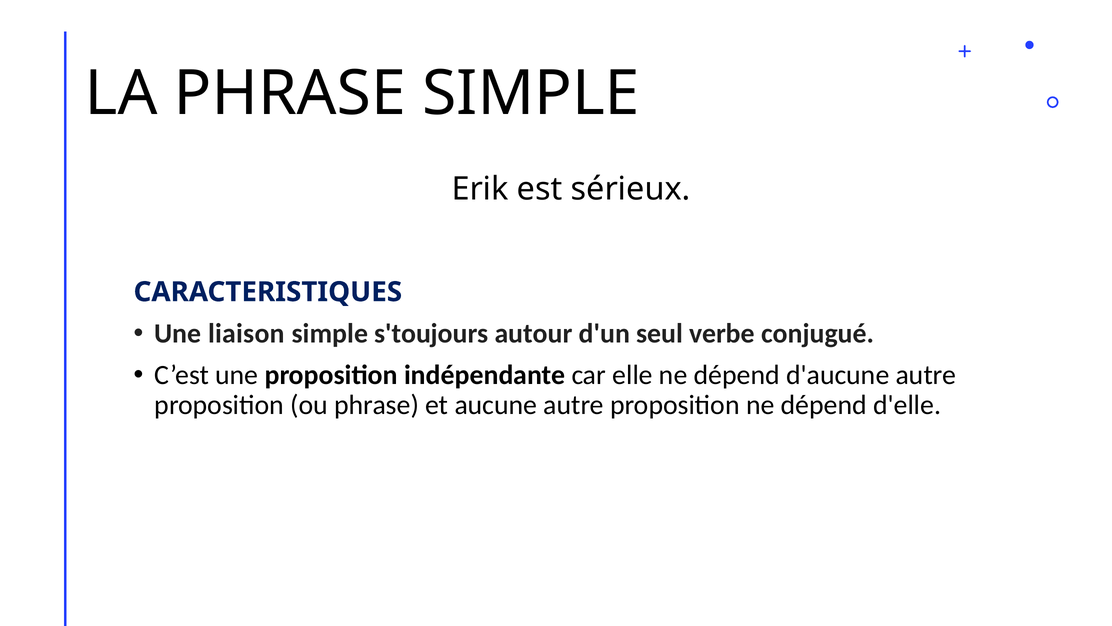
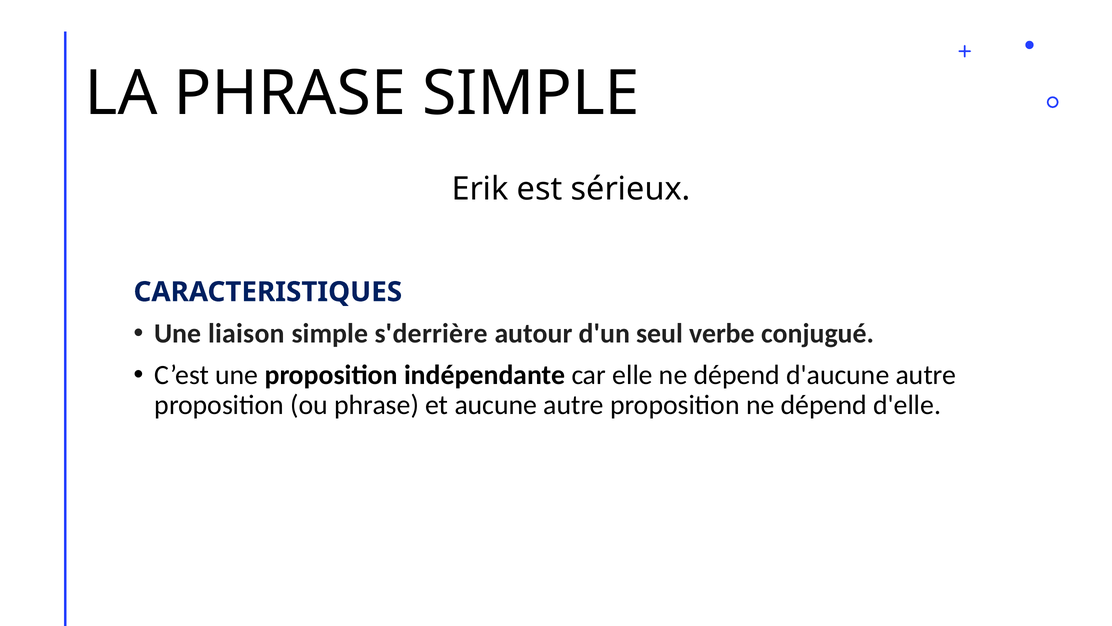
s'toujours: s'toujours -> s'derrière (431, 333)
